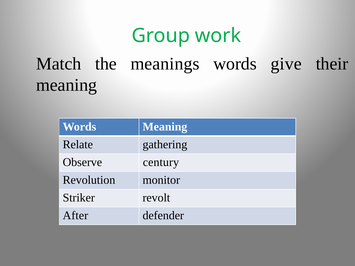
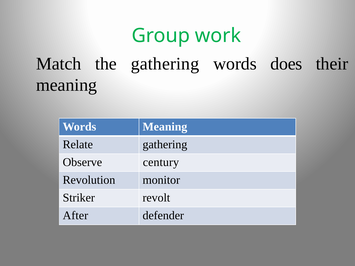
the meanings: meanings -> gathering (165, 64)
give: give -> does (286, 64)
